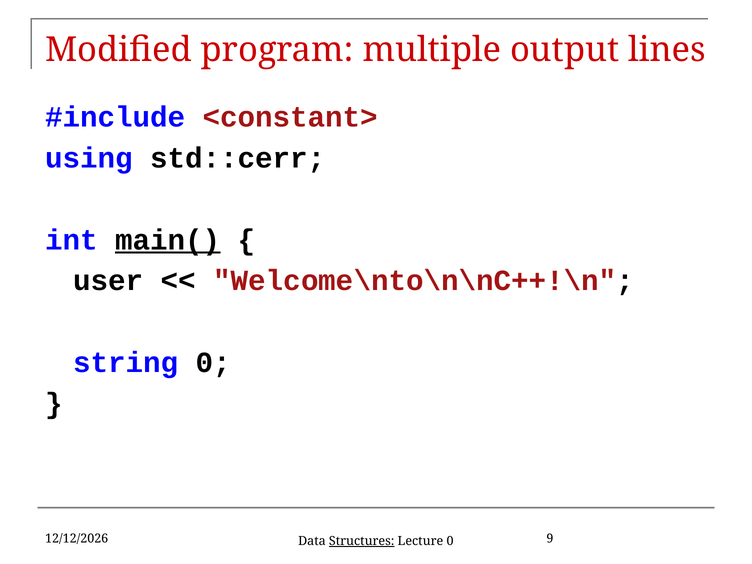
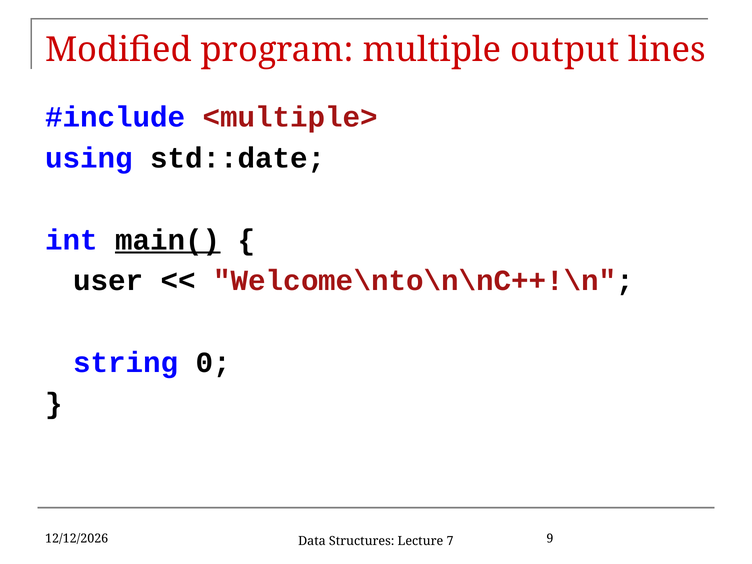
<constant>: <constant> -> <multiple> (290, 117)
std::cerr: std::cerr -> std::date (238, 158)
Structures underline: present -> none (362, 541)
Lecture 0: 0 -> 7 (450, 541)
